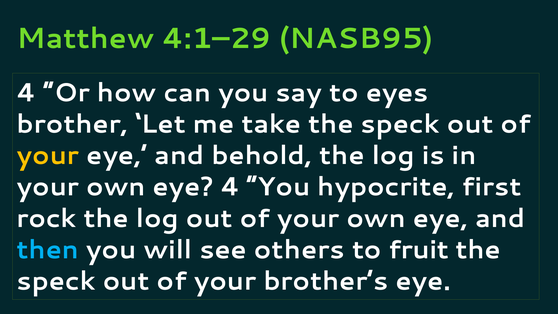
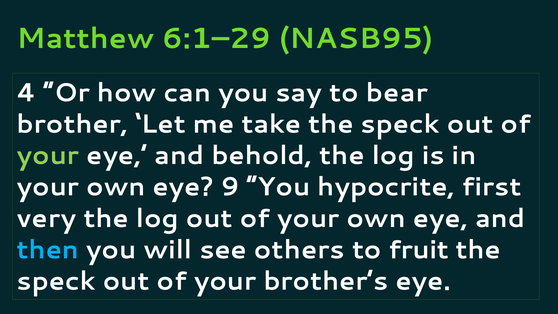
4:1–29: 4:1–29 -> 6:1–29 (216, 39)
eyes: eyes -> bear (397, 93)
your colour: yellow -> light green (48, 156)
eye 4: 4 -> 9 (230, 187)
rock: rock -> very (46, 218)
